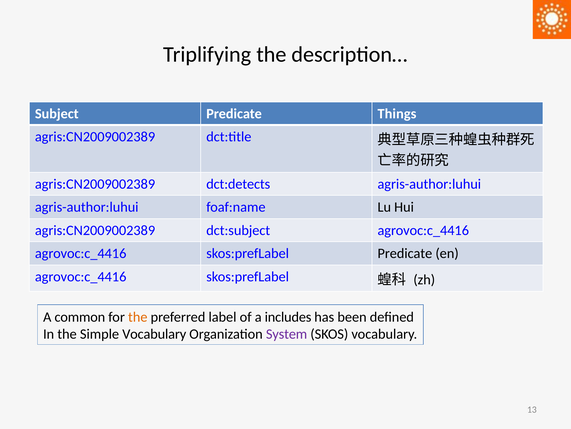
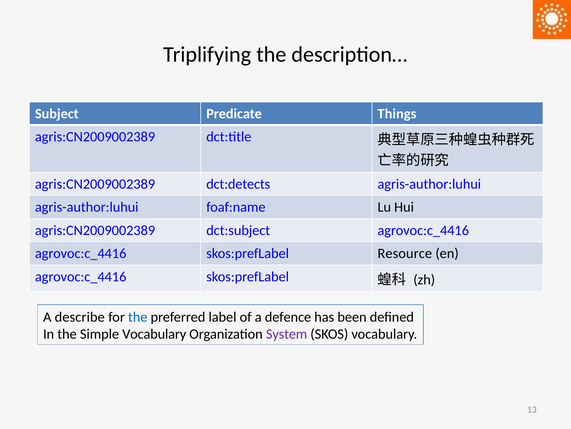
skos:prefLabel Predicate: Predicate -> Resource (405, 253)
common: common -> describe (80, 316)
the colour: orange -> blue (138, 316)
includes: includes -> defence (288, 316)
